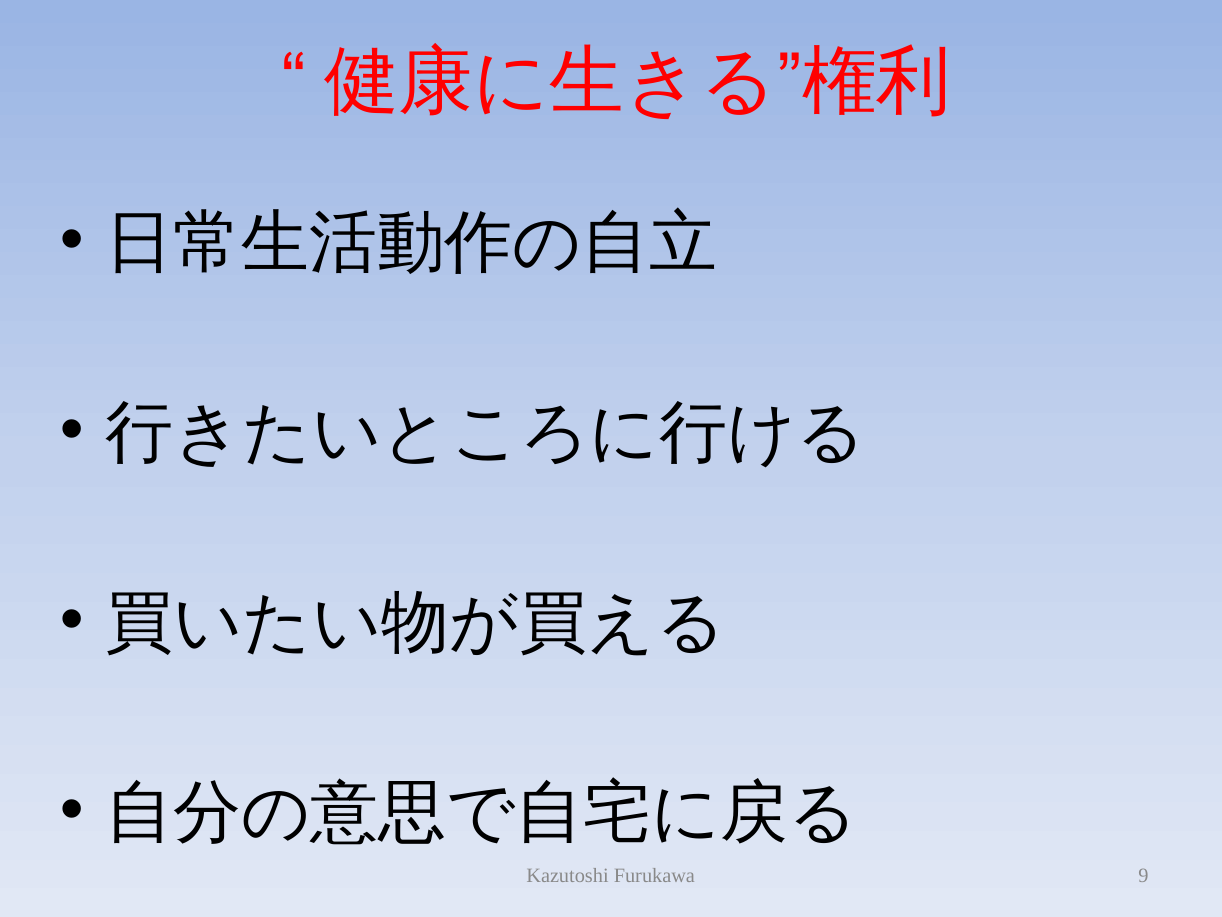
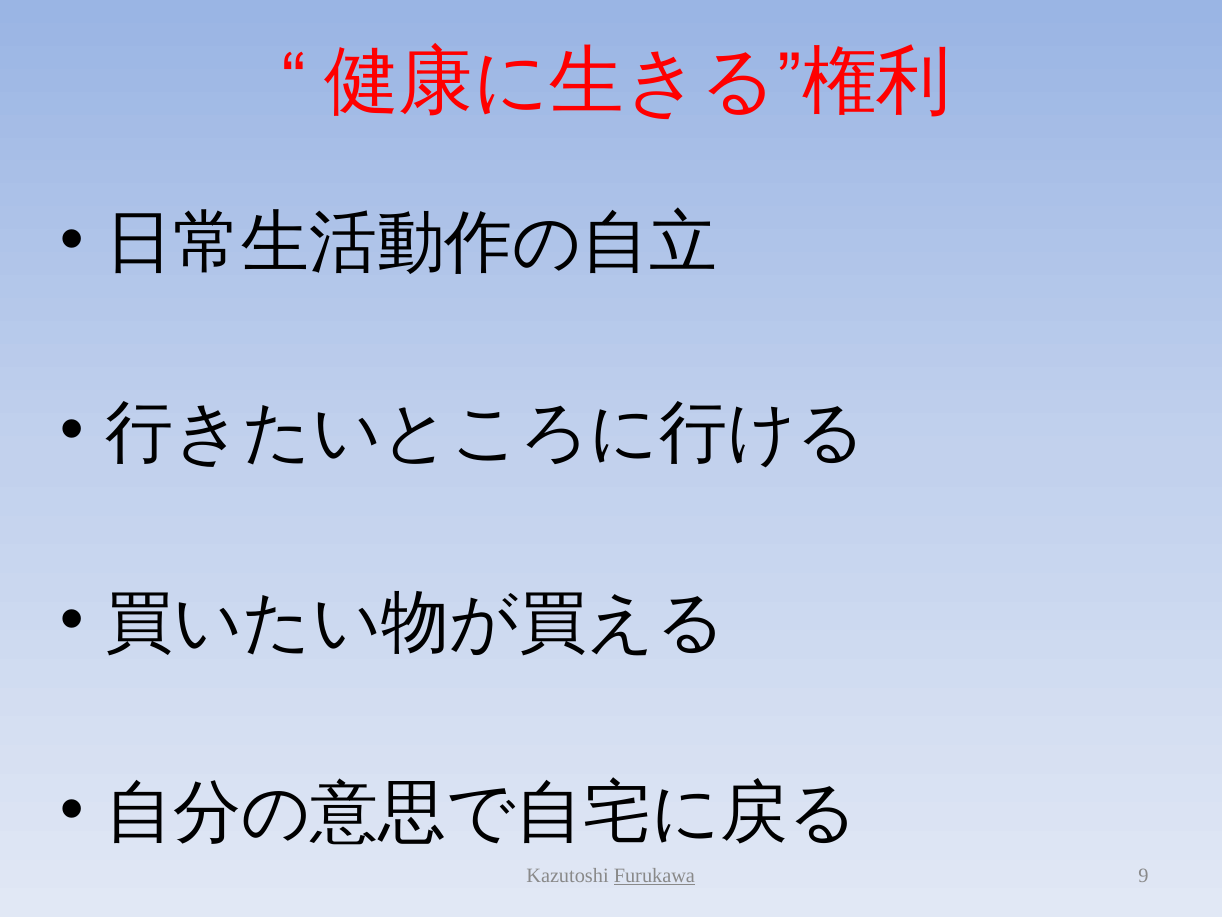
Furukawa underline: none -> present (654, 875)
